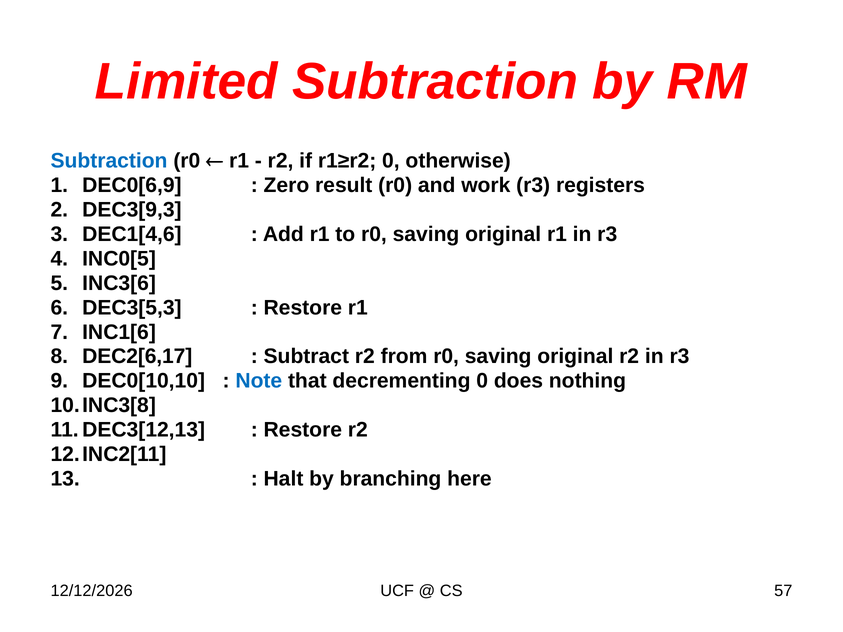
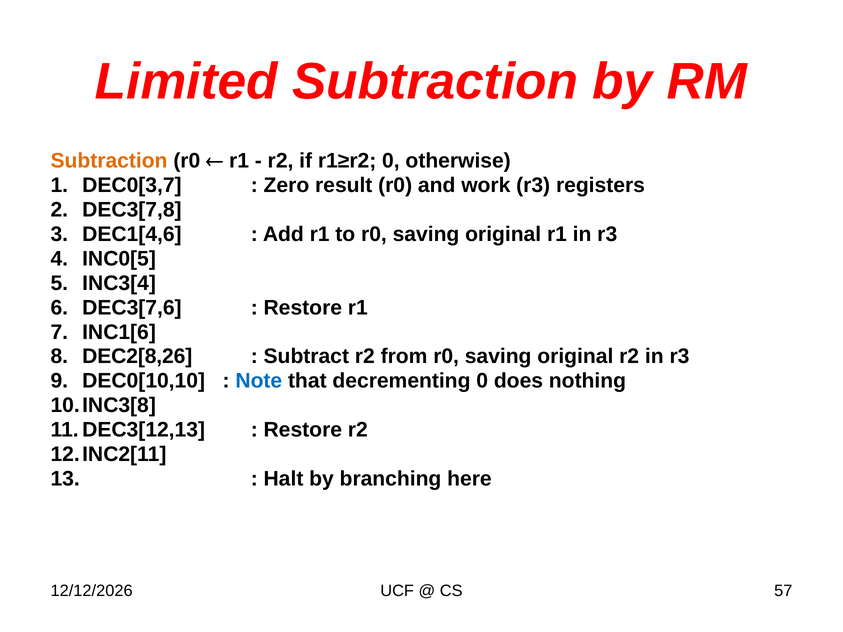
Subtraction colour: blue -> orange (109, 161)
DEC0[6,9: DEC0[6,9 -> DEC0[3,7 (132, 185)
DEC3[9,3: DEC3[9,3 -> DEC3[7,8 (132, 210)
INC3[6: INC3[6 -> INC3[4 (119, 283)
DEC3[5,3: DEC3[5,3 -> DEC3[7,6 (132, 308)
DEC2[6,17: DEC2[6,17 -> DEC2[8,26 (137, 357)
